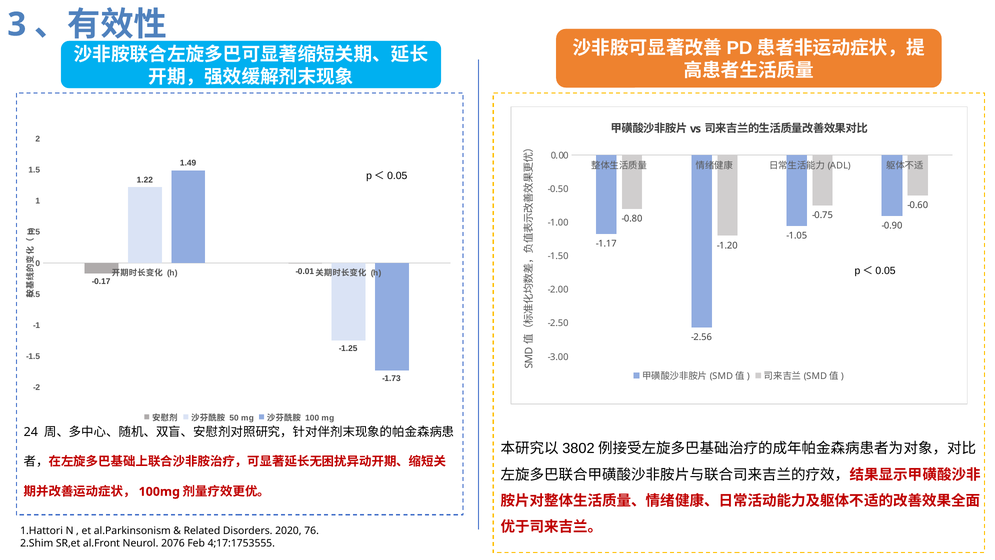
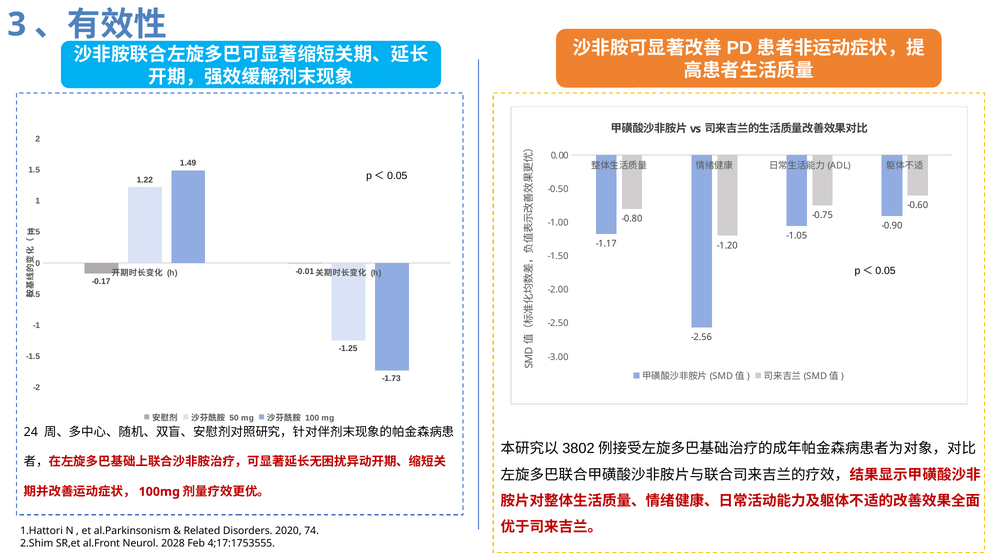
76: 76 -> 74 (312, 530)
2076: 2076 -> 2028 (173, 543)
